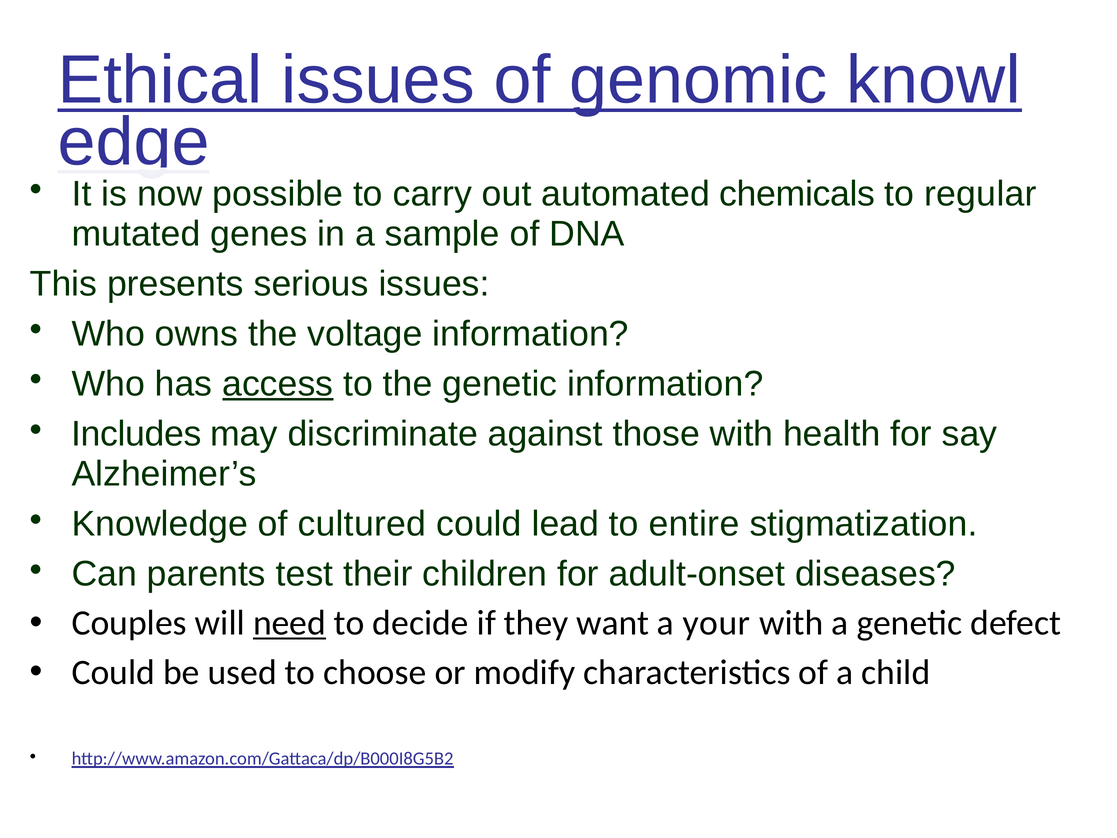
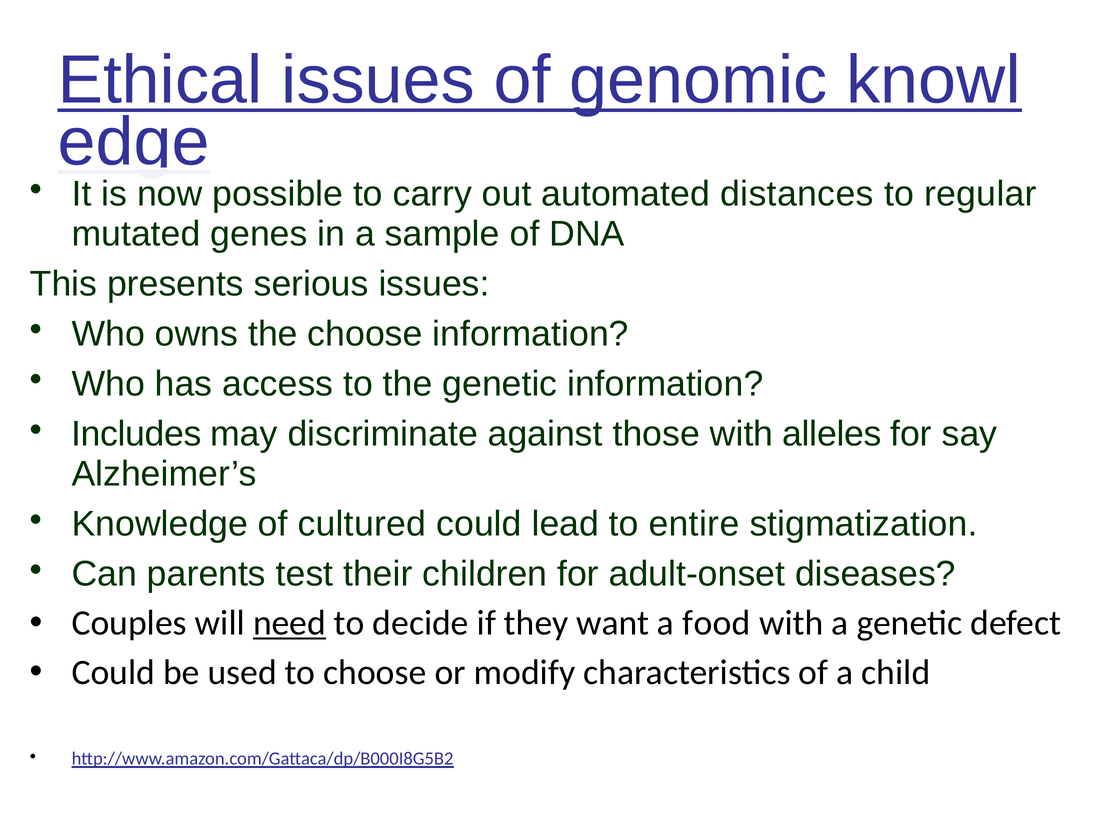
chemicals: chemicals -> distances (797, 194)
the voltage: voltage -> choose (365, 334)
access underline: present -> none (278, 384)
health: health -> alleles (832, 434)
your: your -> food (716, 623)
